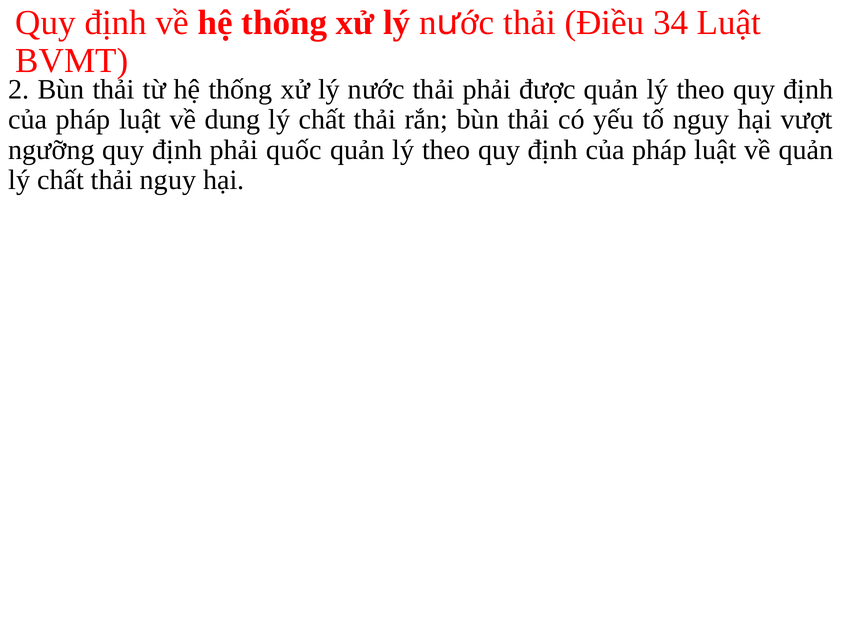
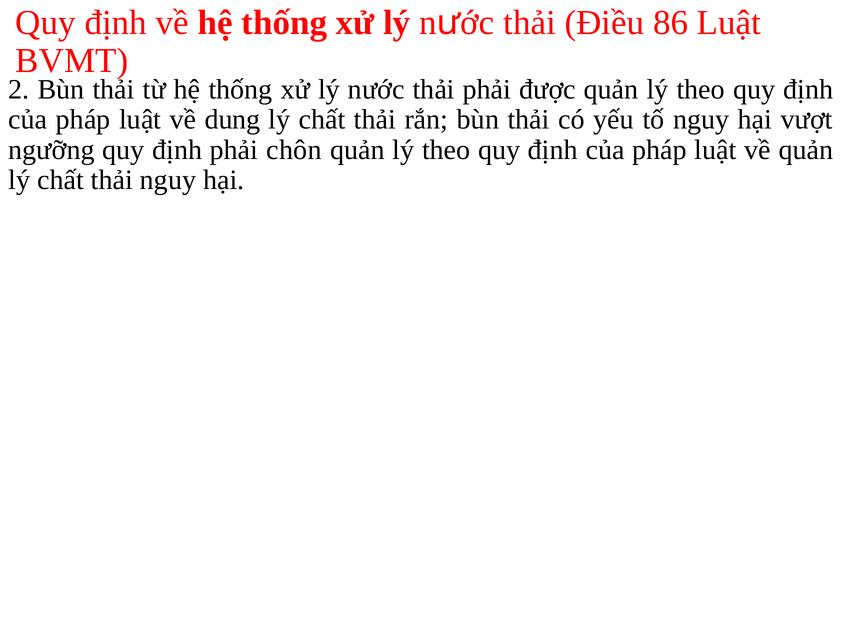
34: 34 -> 86 (671, 23)
quốc: quốc -> chôn (294, 150)
